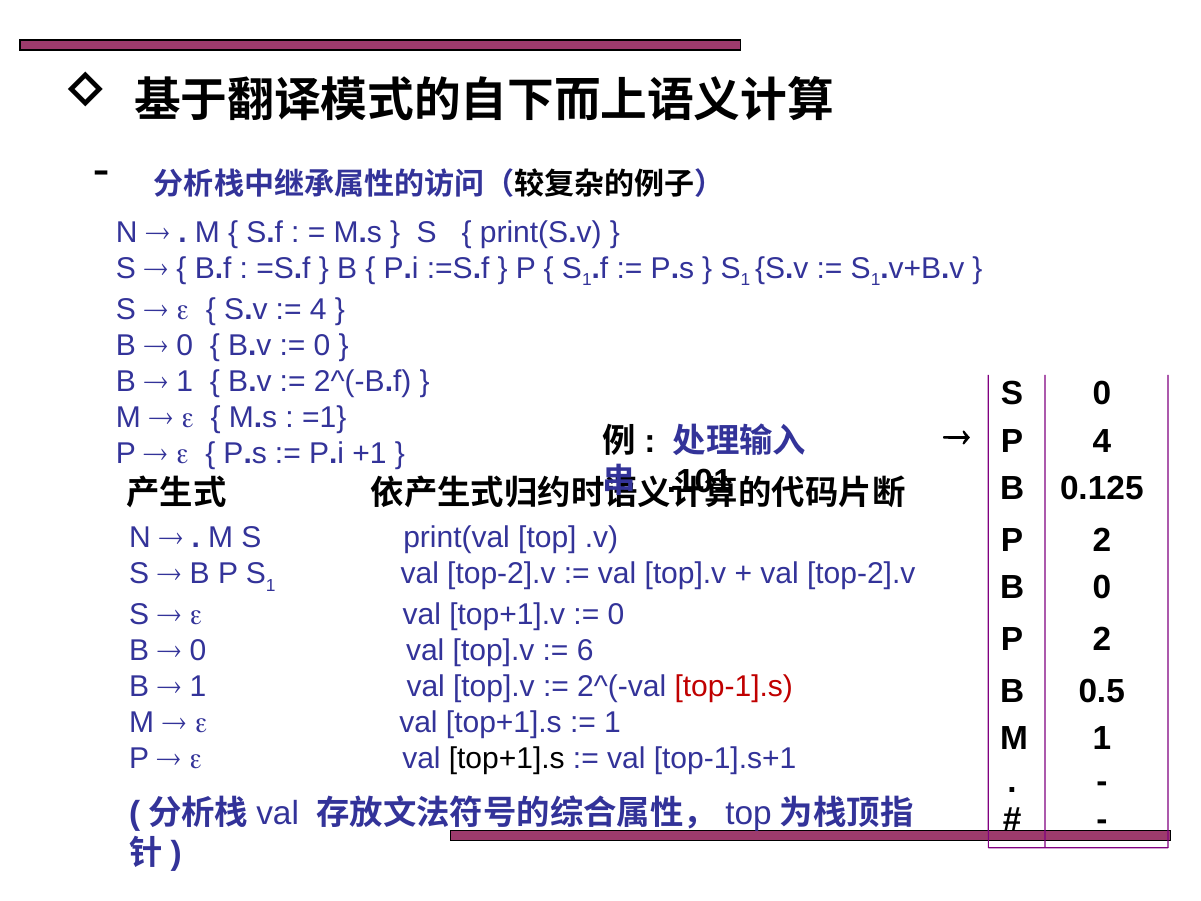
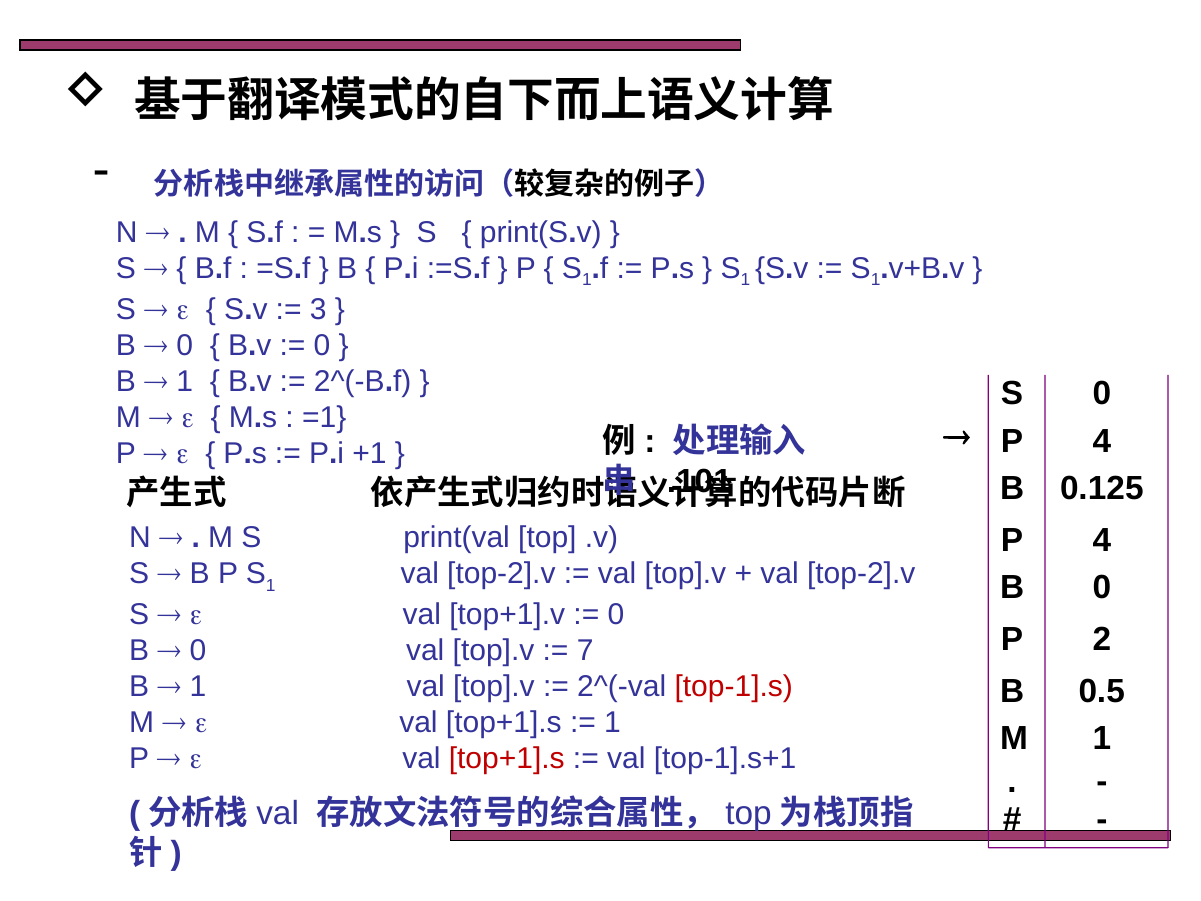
4: 4 -> 3 (318, 309)
2: 2 -> 4 (1102, 540)
6: 6 -> 7 (585, 651)
top+1].s colour: black -> red (507, 759)
